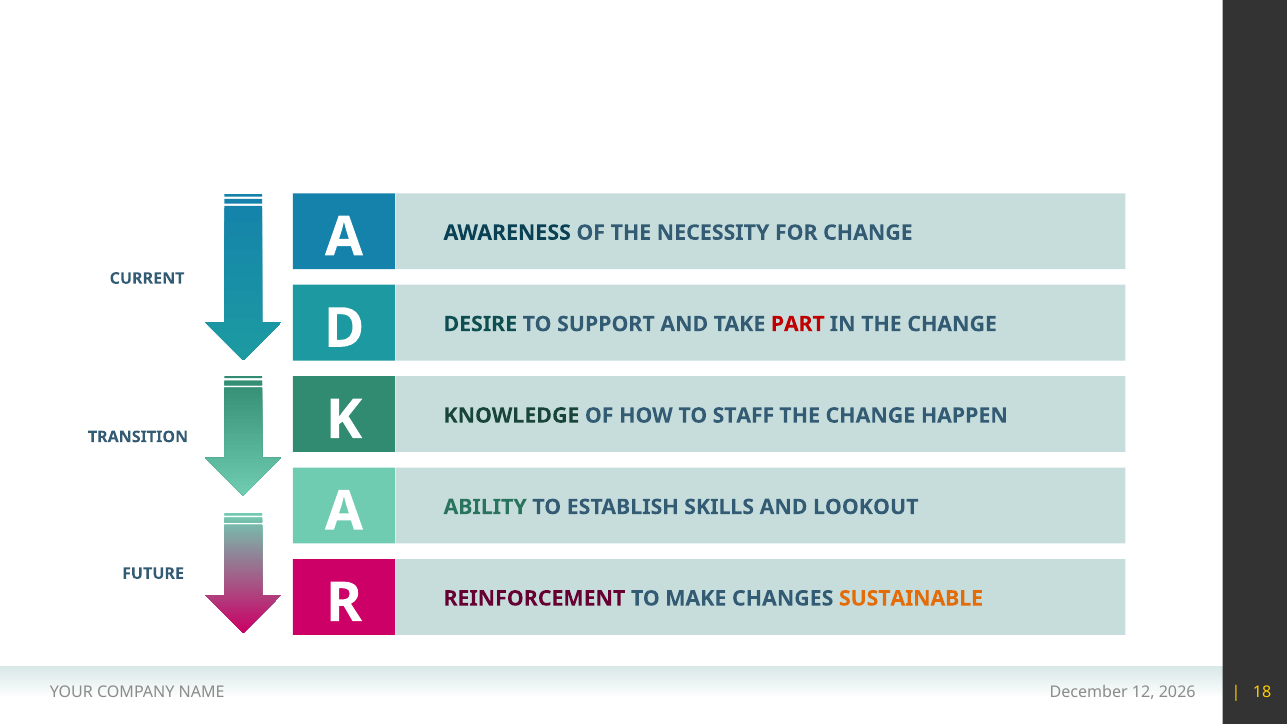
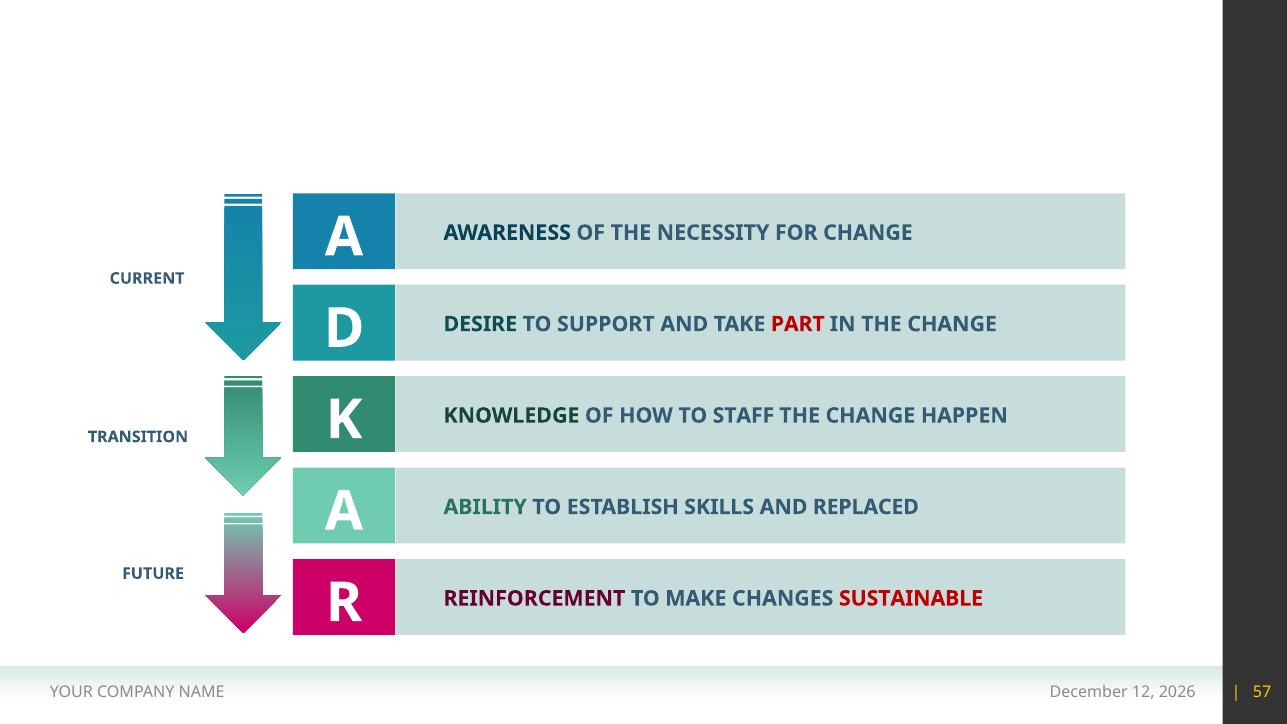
LOOKOUT: LOOKOUT -> REPLACED (866, 507)
SUSTAINABLE colour: orange -> red (911, 598)
18: 18 -> 57 (1262, 692)
